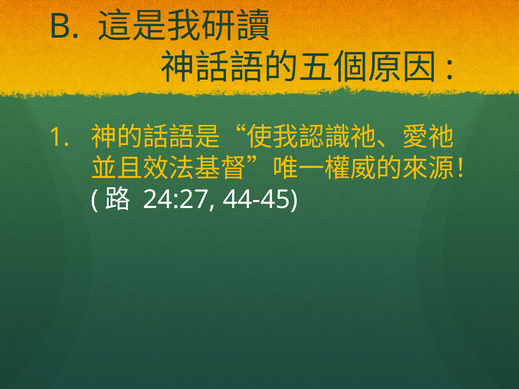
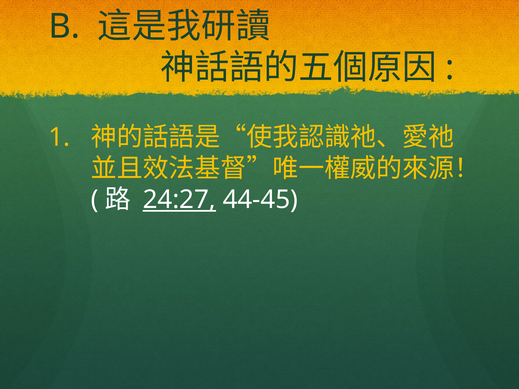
24:27 underline: none -> present (179, 200)
